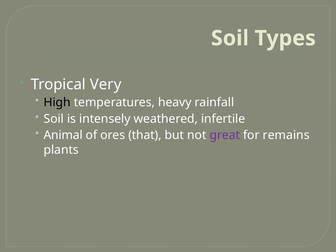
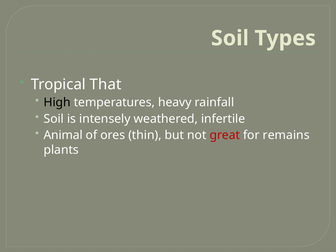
Very: Very -> That (106, 84)
that: that -> thin (145, 135)
great colour: purple -> red (225, 135)
